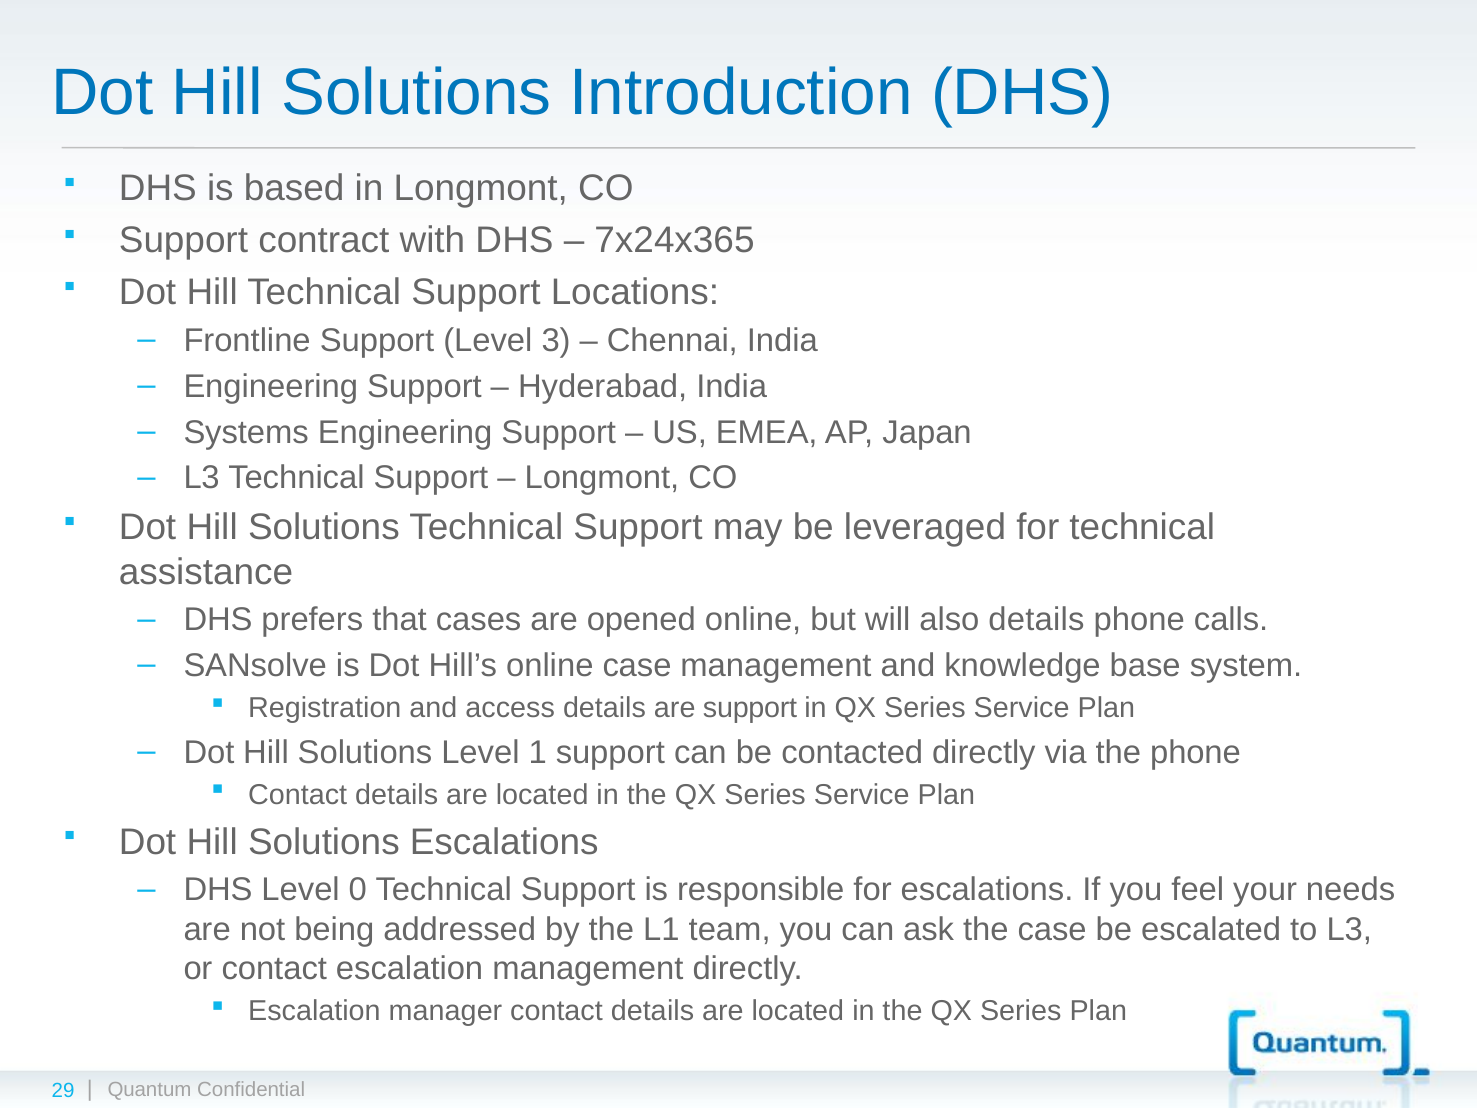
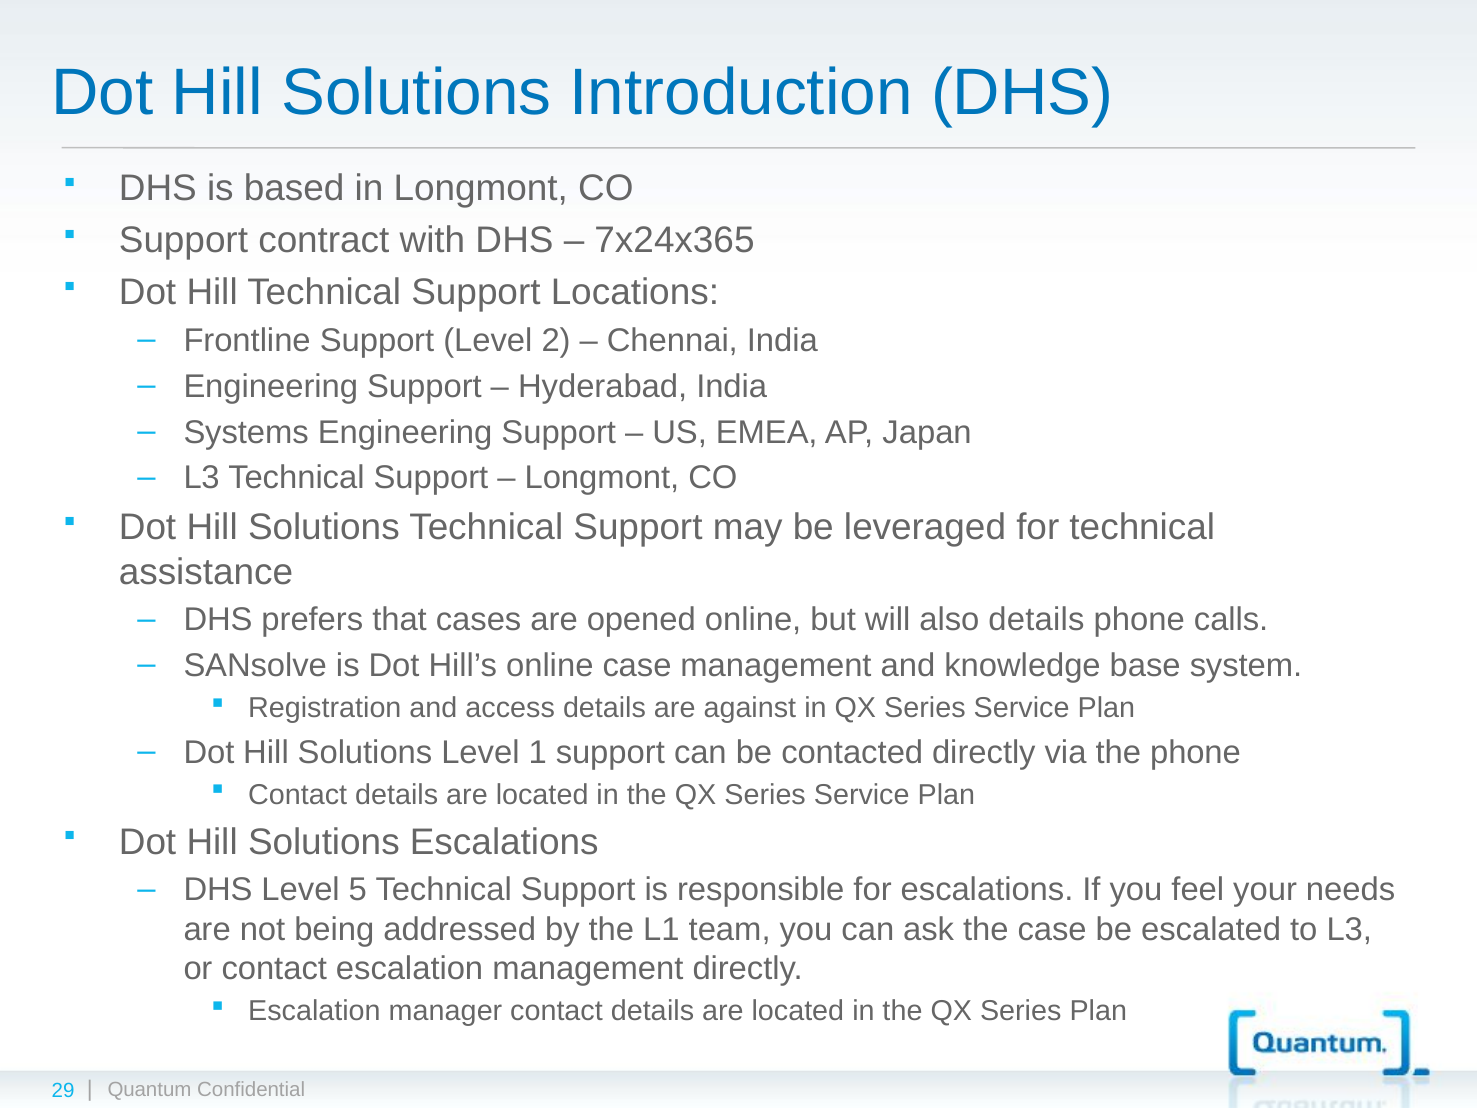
3: 3 -> 2 (556, 340)
are support: support -> against (750, 708)
0: 0 -> 5 (358, 890)
